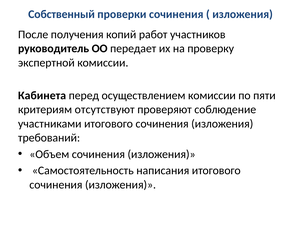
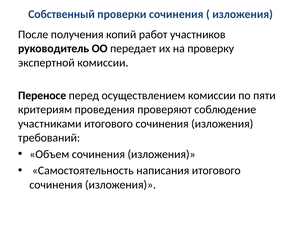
Кабинета: Кабинета -> Переносе (42, 95)
отсутствуют: отсутствуют -> проведения (105, 109)
